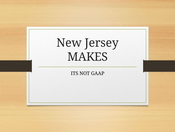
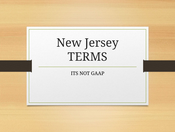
MAKES: MAKES -> TERMS (88, 57)
